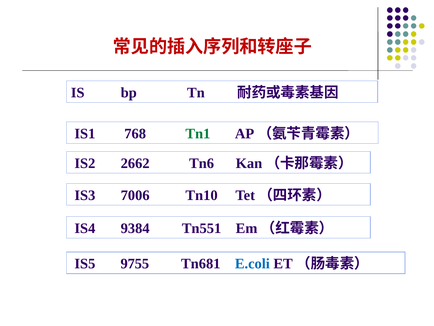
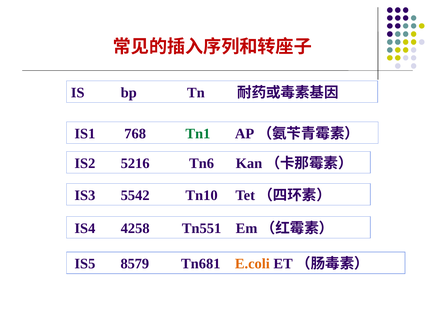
2662: 2662 -> 5216 (135, 163)
7006: 7006 -> 5542 (135, 195)
9384: 9384 -> 4258 (135, 228)
9755: 9755 -> 8579 (135, 263)
E.coli colour: blue -> orange (252, 263)
